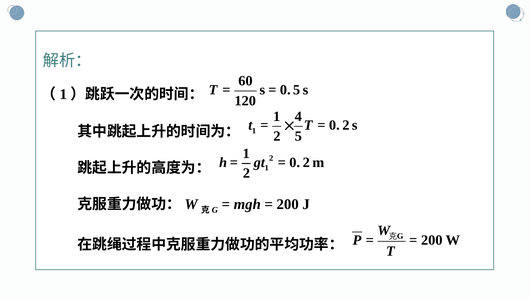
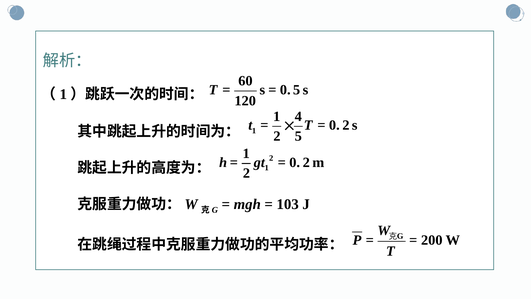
200: 200 -> 103 (288, 204)
